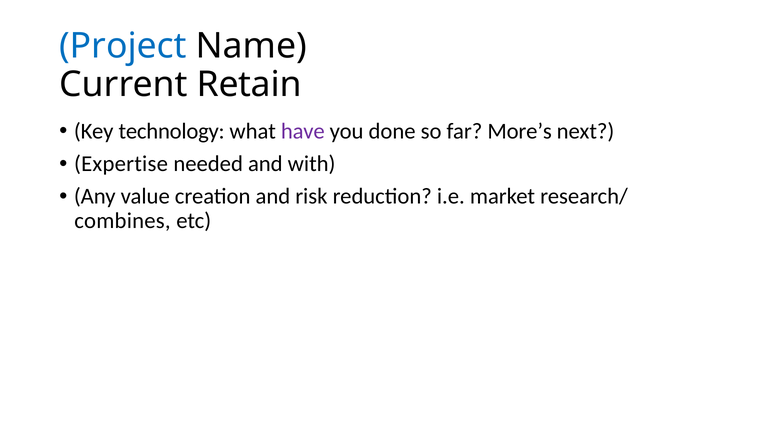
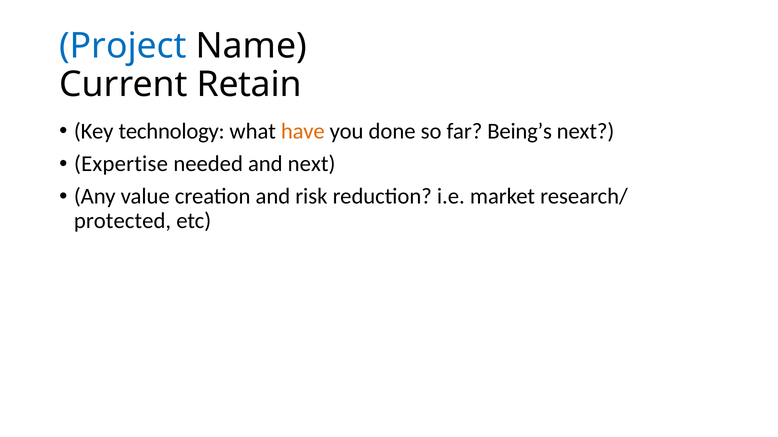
have colour: purple -> orange (303, 132)
More’s: More’s -> Being’s (520, 132)
and with: with -> next (312, 164)
combines: combines -> protected (123, 221)
